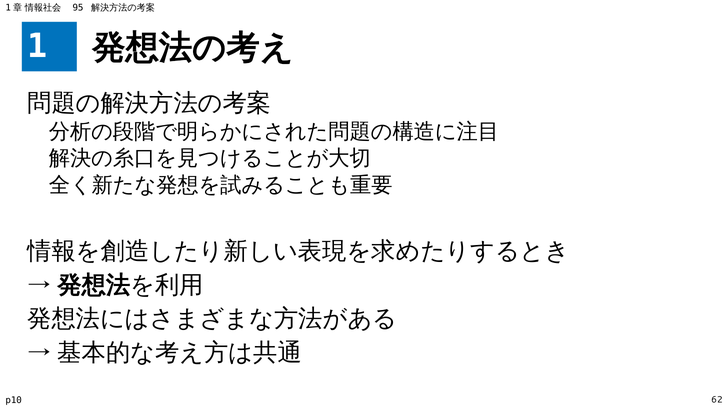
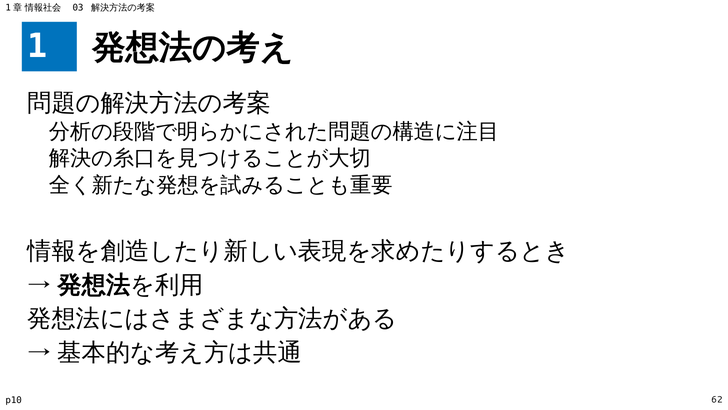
95: 95 -> 03 (78, 8)
